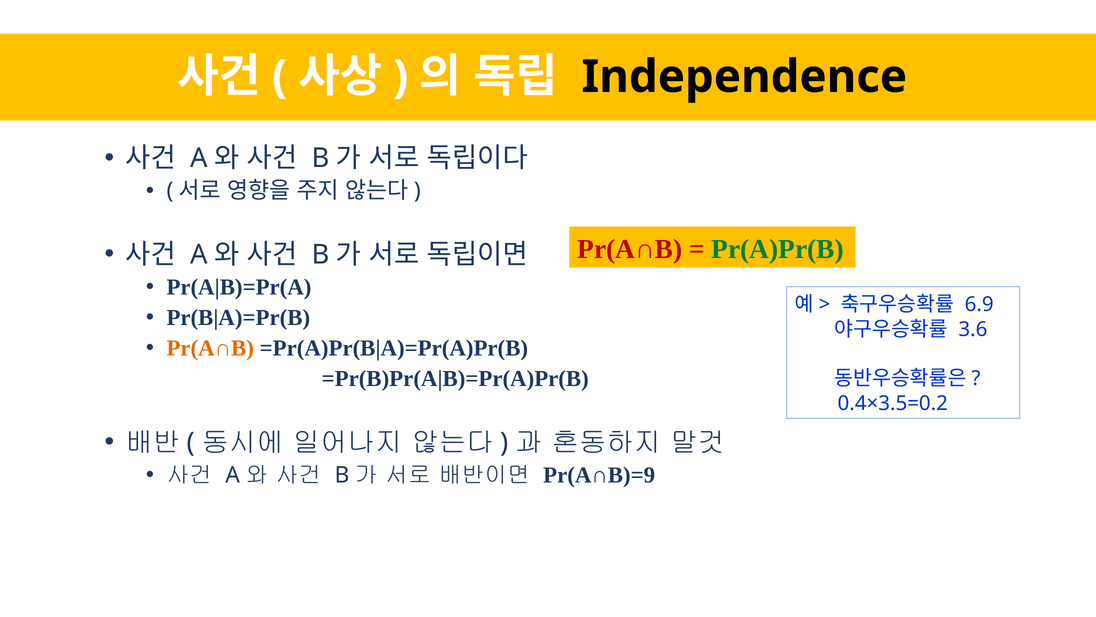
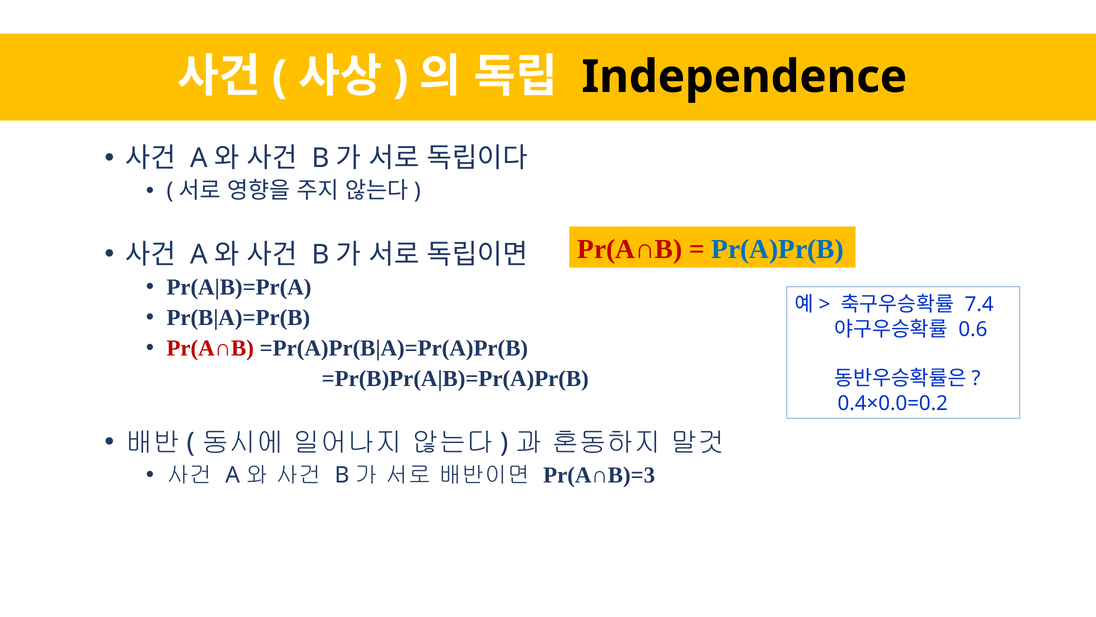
Pr(A)Pr(B colour: green -> blue (778, 249)
6.9: 6.9 -> 7.4 (979, 304)
3.6: 3.6 -> 0.6 (973, 329)
Pr(A∩B colour: orange -> red (210, 348)
0.4×3.5=0.2: 0.4×3.5=0.2 -> 0.4×0.0=0.2 (893, 403)
Pr(A∩B)=9: Pr(A∩B)=9 -> Pr(A∩B)=3 (599, 475)
